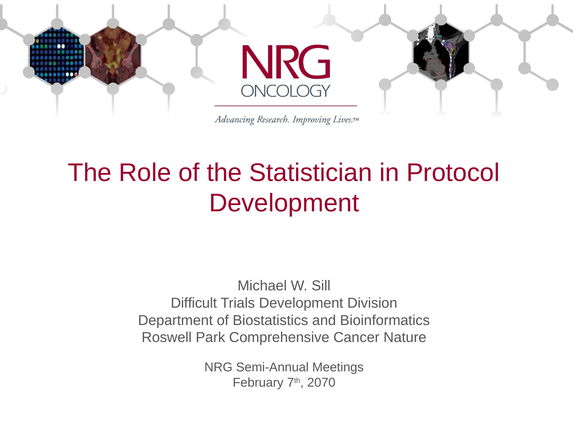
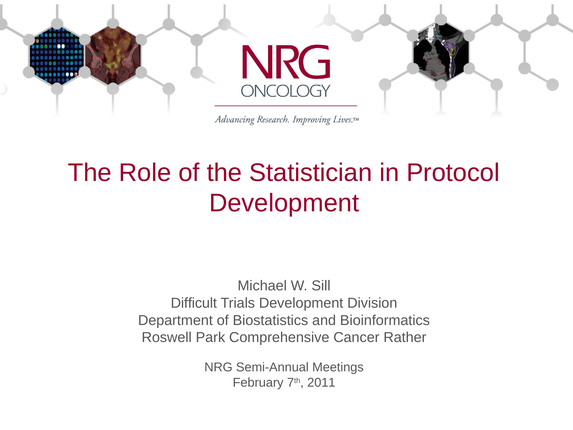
Nature: Nature -> Rather (405, 337)
2070: 2070 -> 2011 (321, 382)
